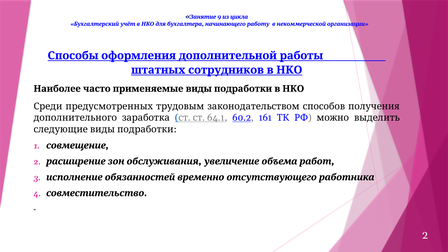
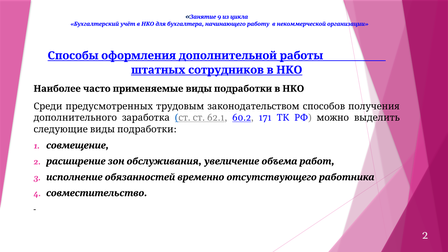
64.1: 64.1 -> 62.1 (216, 118)
161: 161 -> 171 (265, 118)
